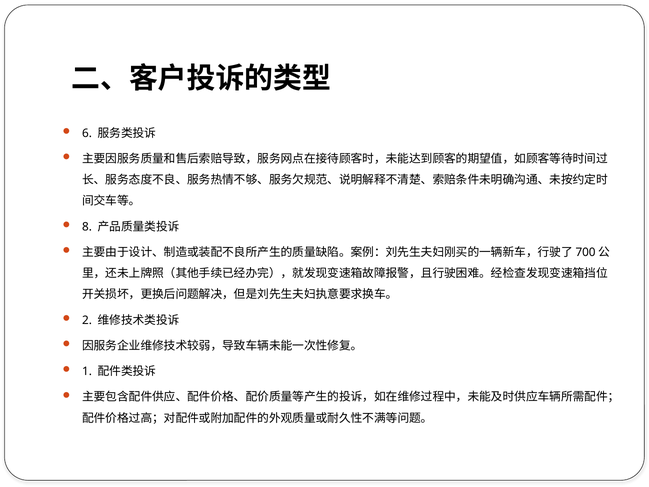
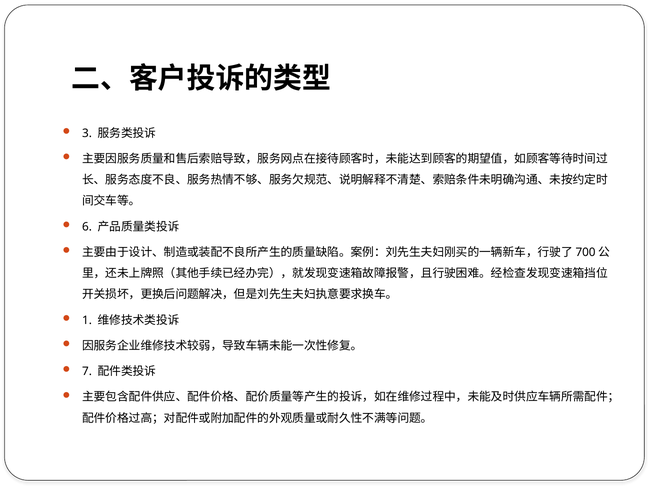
6: 6 -> 3 (87, 133)
8: 8 -> 6 (87, 227)
2: 2 -> 1 (87, 320)
1: 1 -> 7 (87, 371)
